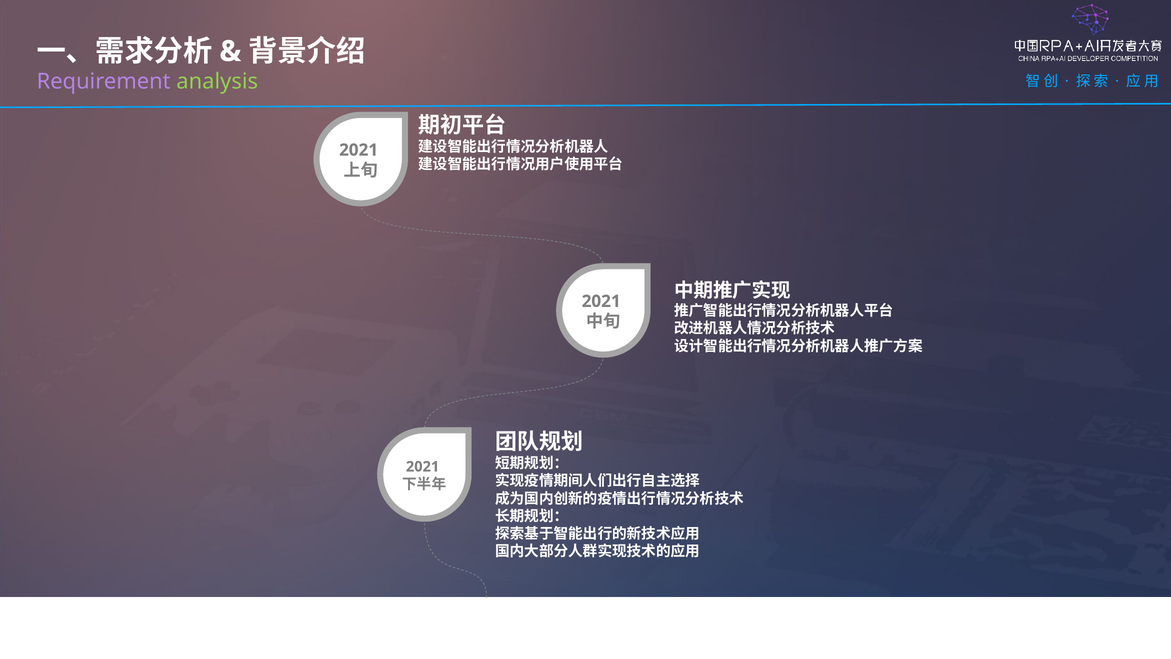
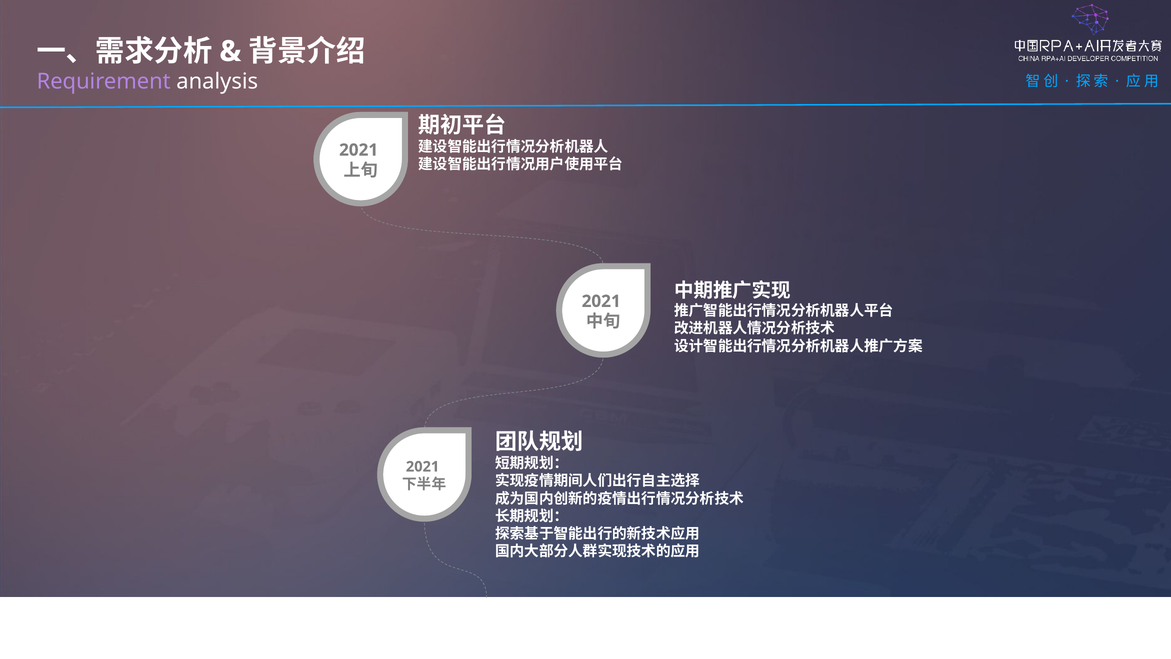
analysis colour: light green -> white (217, 82)
